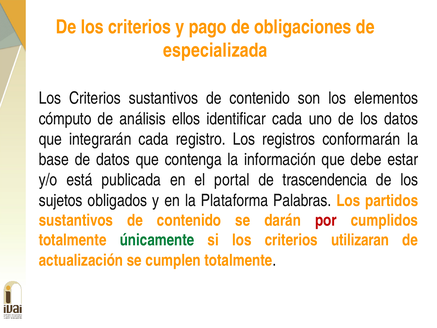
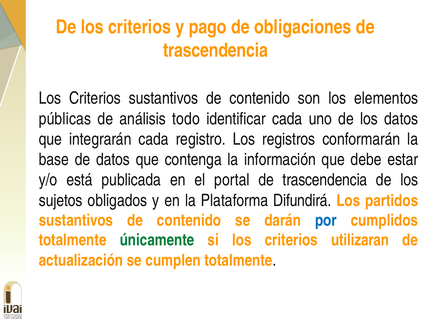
especializada: especializada -> trascendencia (216, 50)
cómputo: cómputo -> públicas (65, 119)
ellos: ellos -> todo (186, 119)
Palabras: Palabras -> Difundirá (302, 200)
por colour: red -> blue (326, 220)
